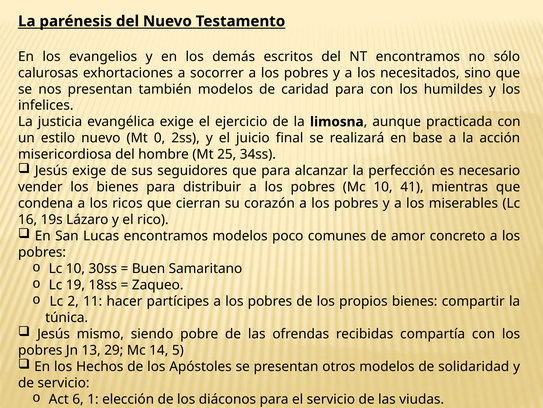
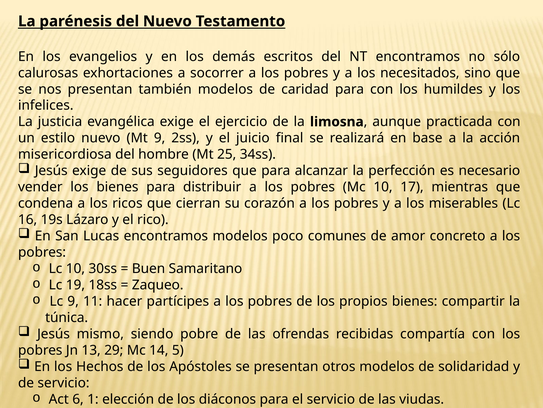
Mt 0: 0 -> 9 (160, 138)
41: 41 -> 17 (412, 187)
Lc 2: 2 -> 9 (73, 301)
